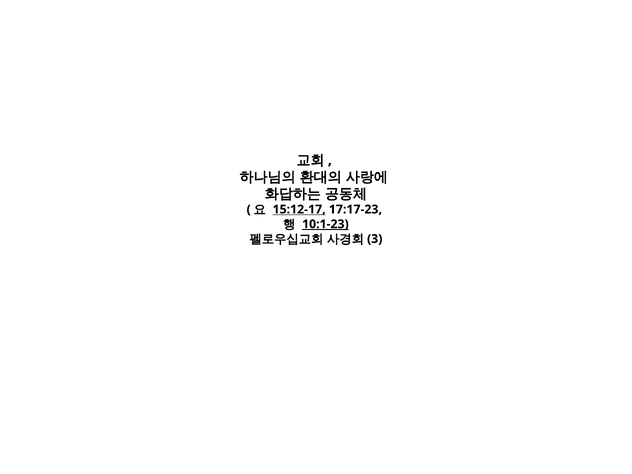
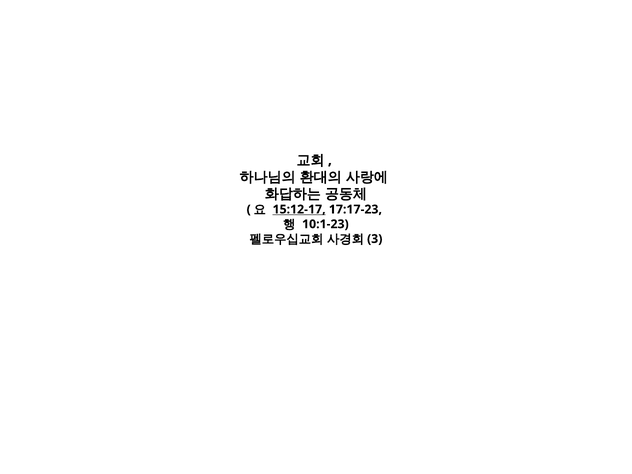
10:1-23 underline: present -> none (325, 224)
